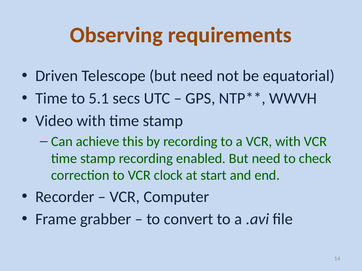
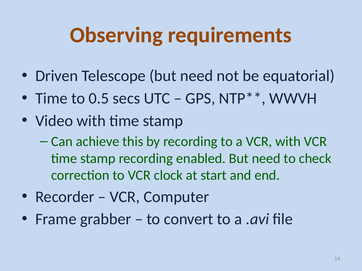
5.1: 5.1 -> 0.5 (99, 98)
